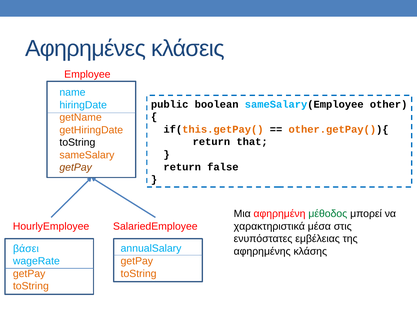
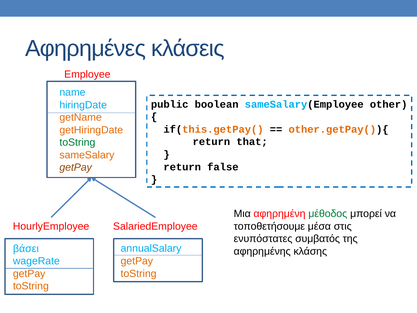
toString colour: black -> green (77, 142)
χαρακτηριστικά: χαρακτηριστικά -> τοποθετήσουμε (269, 226)
εμβέλειας: εμβέλειας -> συμβατός (318, 239)
